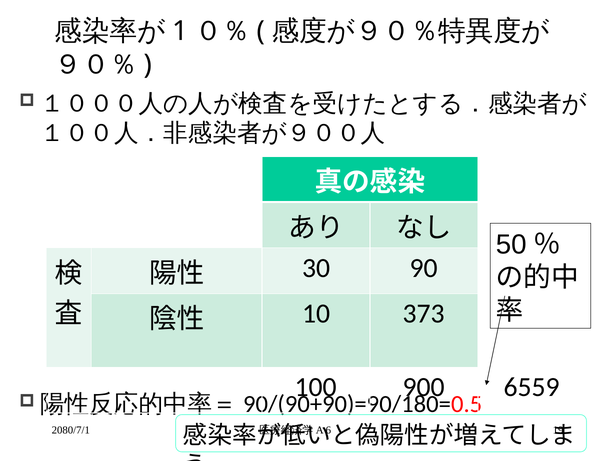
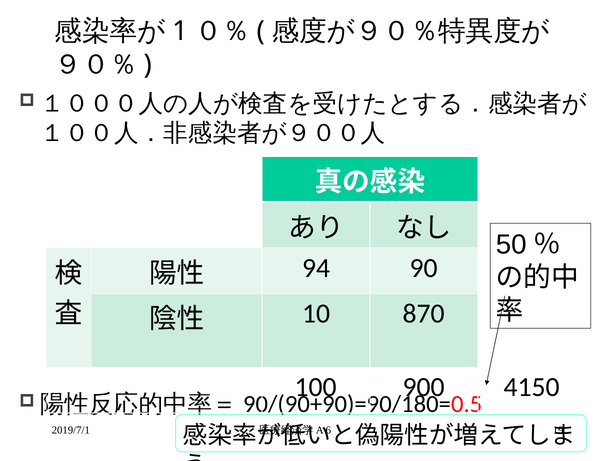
30: 30 -> 94 (316, 268)
373: 373 -> 870 (424, 314)
6559: 6559 -> 4150 (532, 388)
2080/7/1: 2080/7/1 -> 2019/7/1 (71, 430)
